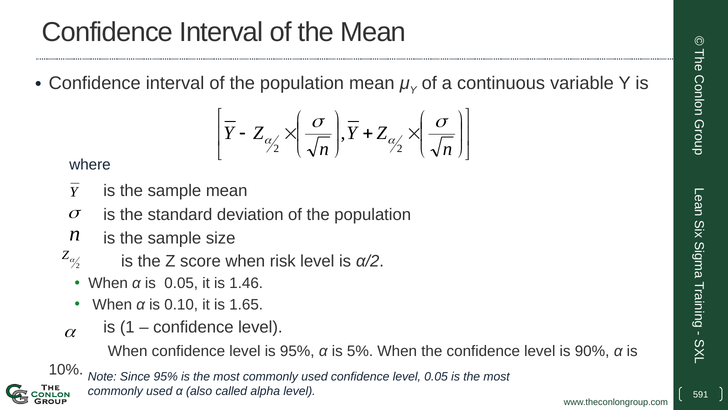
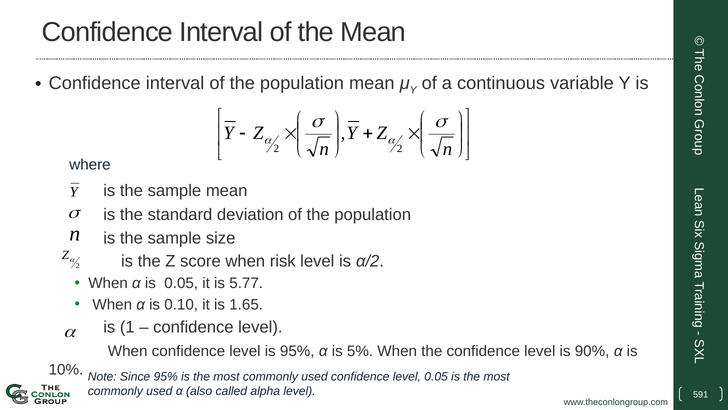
1.46: 1.46 -> 5.77 (246, 283)
